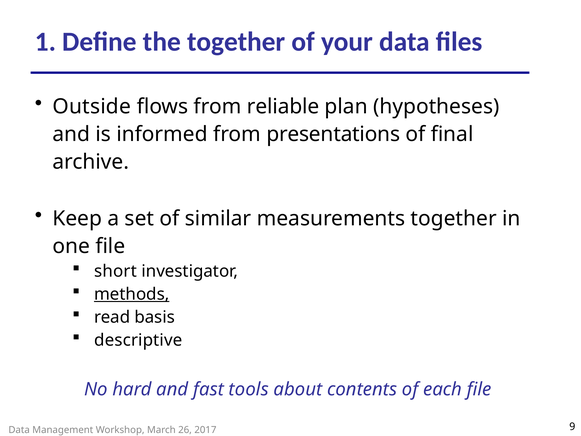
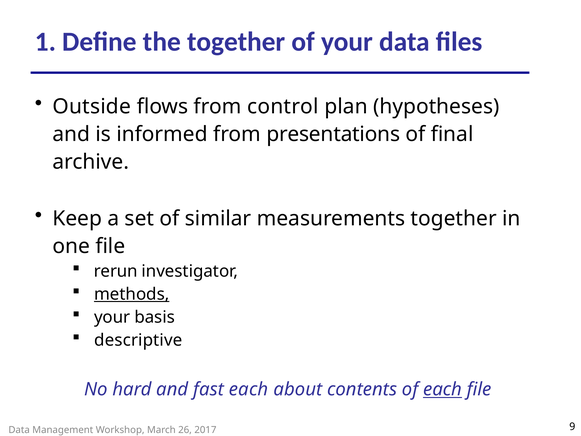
reliable: reliable -> control (283, 107)
short: short -> rerun (116, 271)
read: read -> your (112, 317)
fast tools: tools -> each (249, 389)
each underline: none -> present (443, 389)
